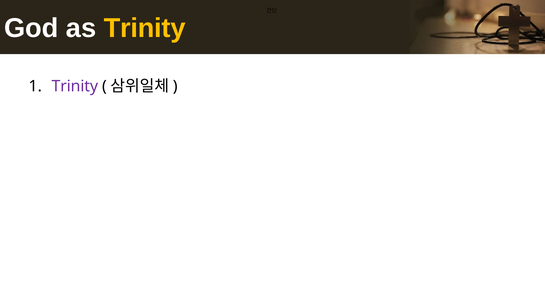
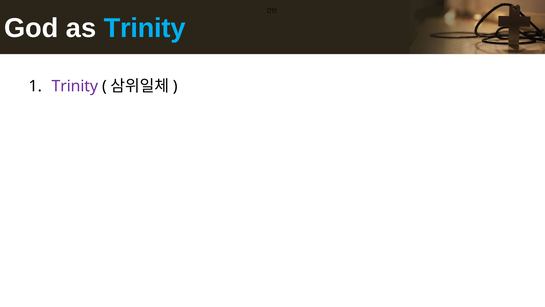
Trinity colour: yellow -> light blue (145, 28)
